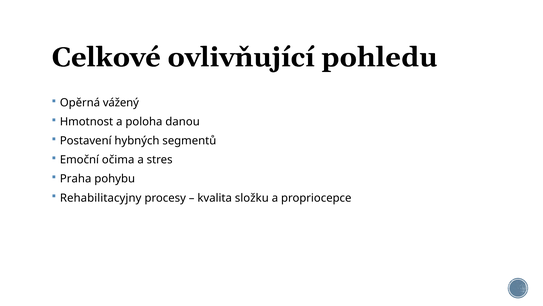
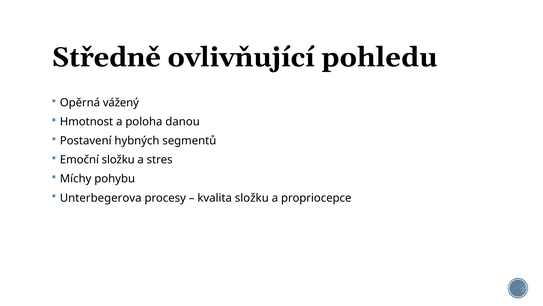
Celkové: Celkové -> Středně (106, 57)
Emoční očima: očima -> složku (118, 160)
Praha: Praha -> Míchy (76, 179)
Rehabilitacyjny: Rehabilitacyjny -> Unterbegerova (101, 198)
